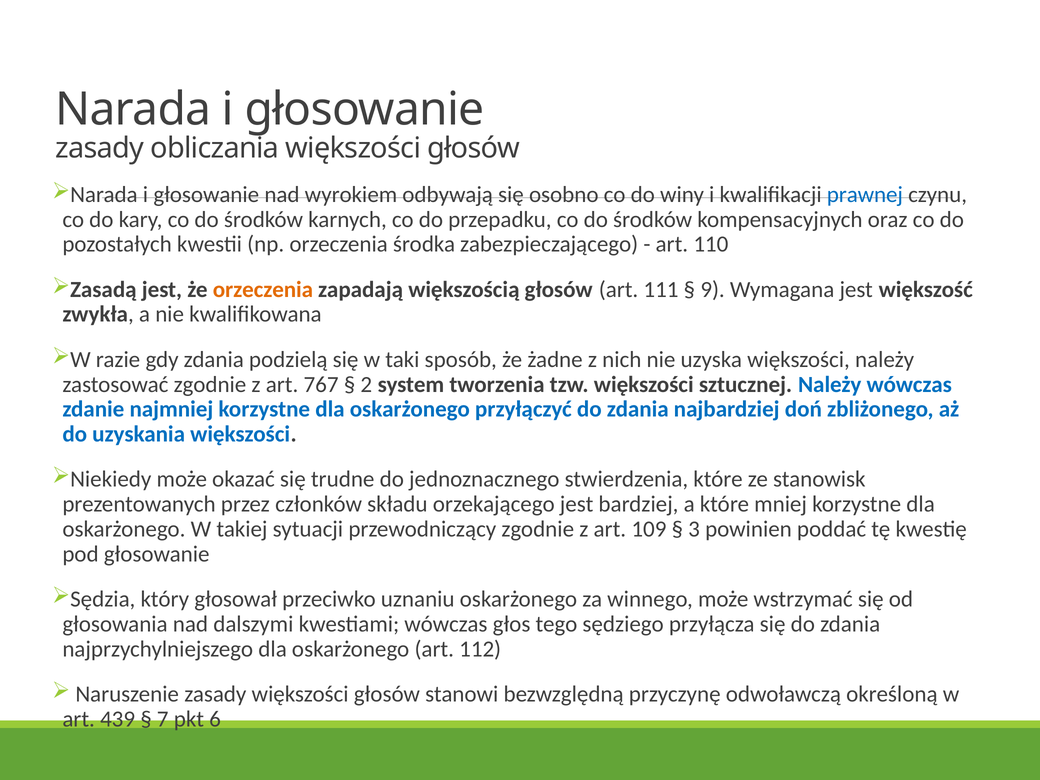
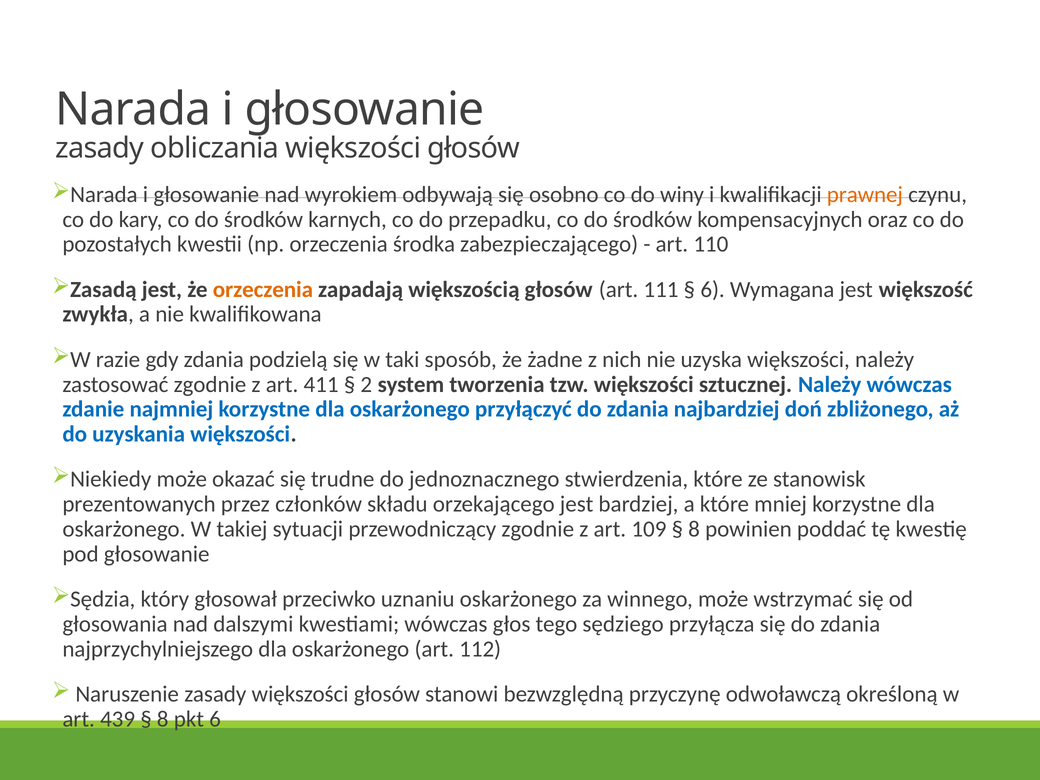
prawnej colour: blue -> orange (865, 195)
9: 9 -> 6 (713, 289)
767: 767 -> 411 (321, 384)
3: 3 -> 8 (694, 529)
7: 7 -> 8 (163, 719)
